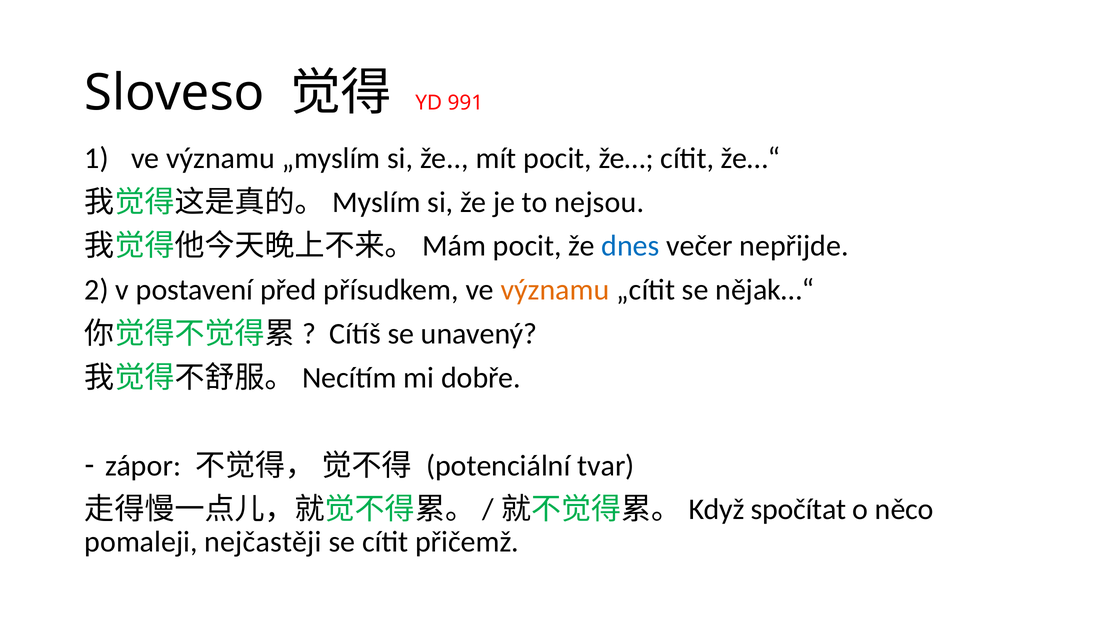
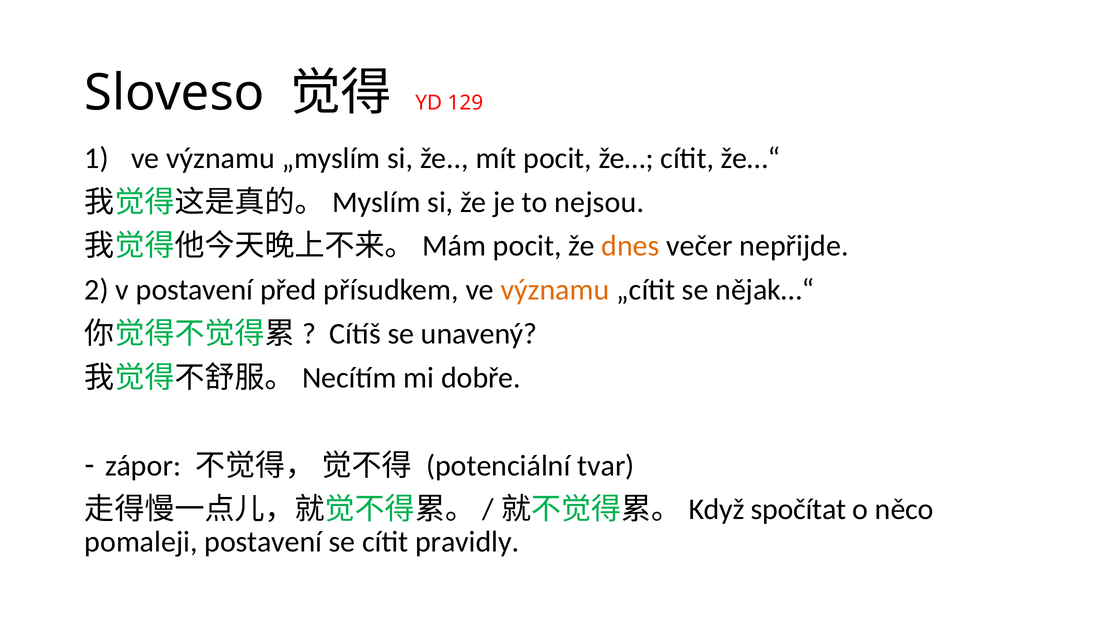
991: 991 -> 129 (465, 103)
dnes colour: blue -> orange (630, 246)
pomaleji nejčastěji: nejčastěji -> postavení (263, 542)
přičemž: přičemž -> pravidly (467, 542)
